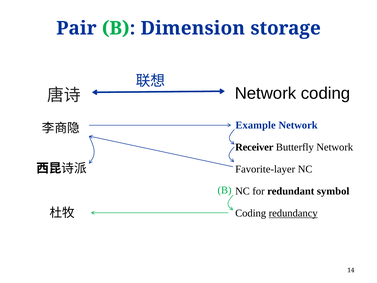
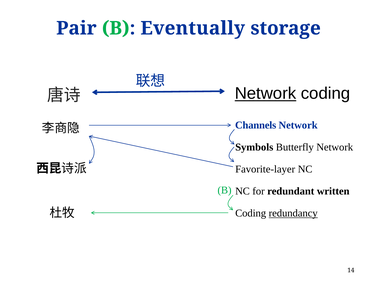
Dimension: Dimension -> Eventually (193, 28)
Network underline: none -> present (265, 93)
Example: Example -> Channels (256, 125)
Receiver: Receiver -> Symbols (254, 147)
symbol: symbol -> written (333, 191)
